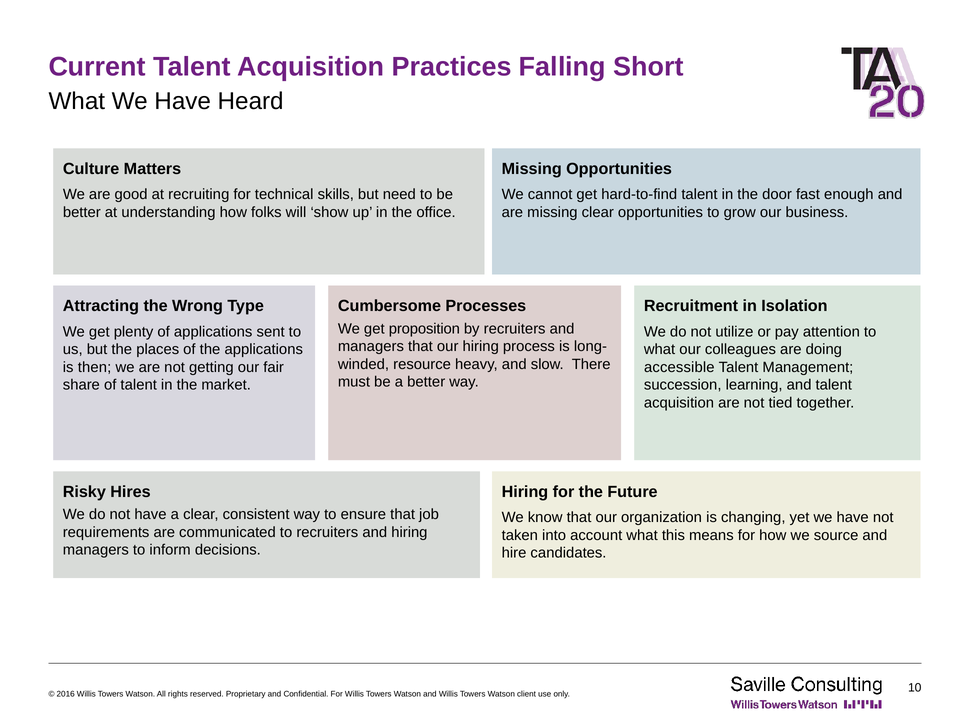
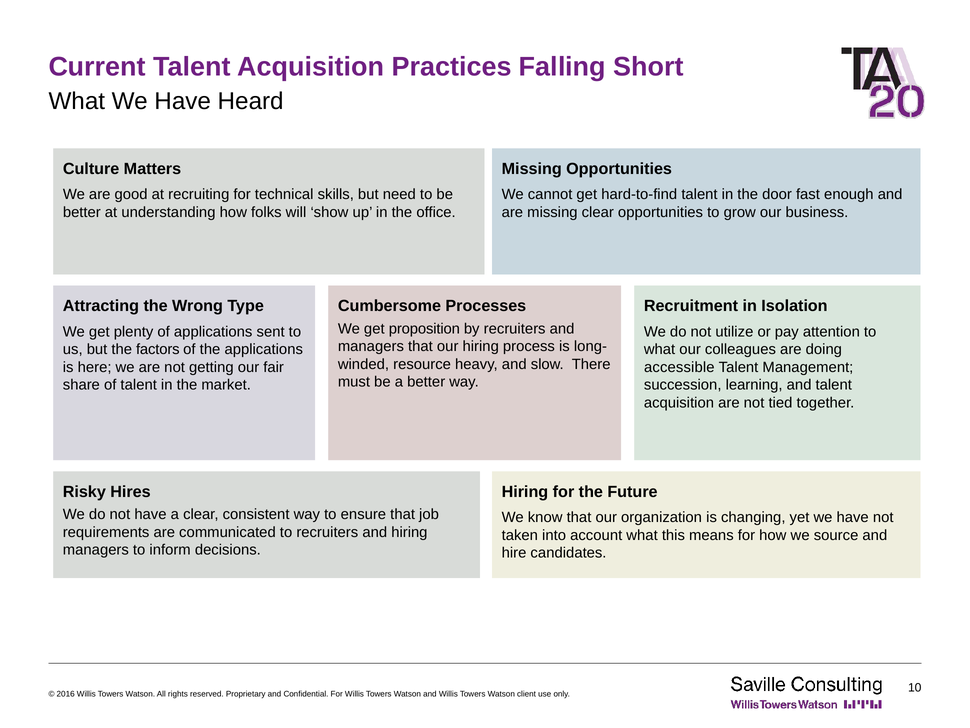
places: places -> factors (158, 349)
then: then -> here (95, 367)
